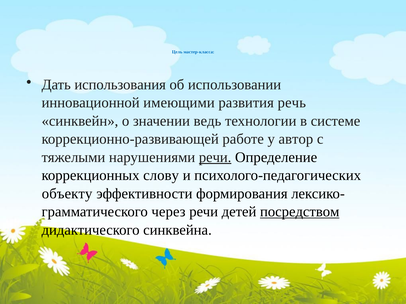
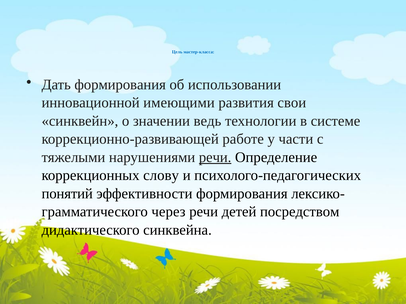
Дать использования: использования -> формирования (120, 85)
речь: речь -> свои (292, 103)
автор: автор -> части (296, 139)
объекту: объекту -> понятий (67, 194)
посредством underline: present -> none (300, 212)
